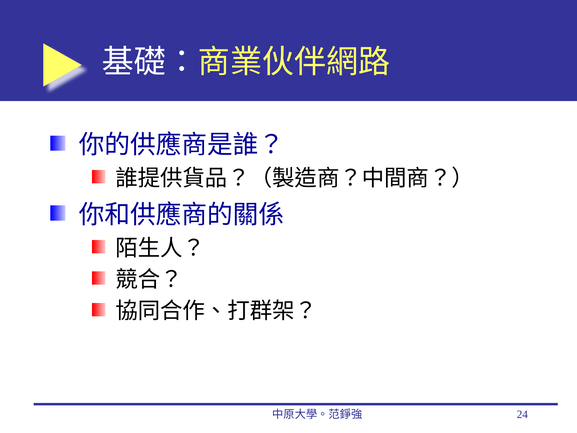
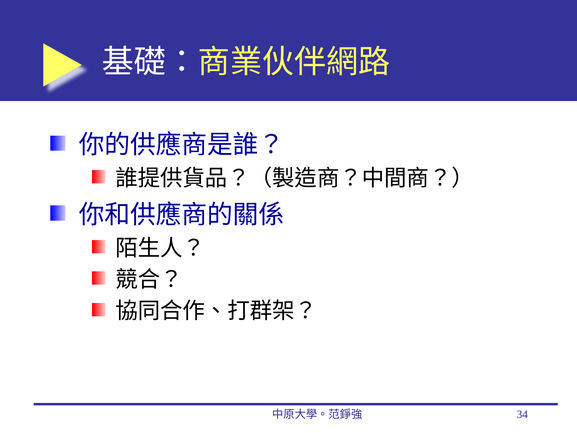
24: 24 -> 34 (522, 414)
